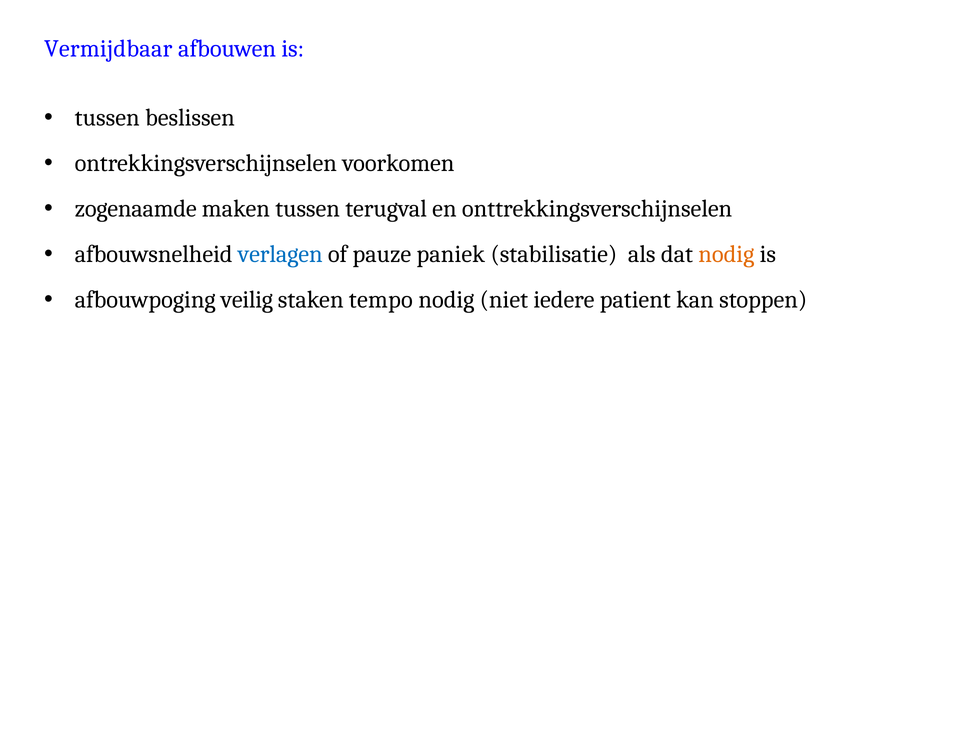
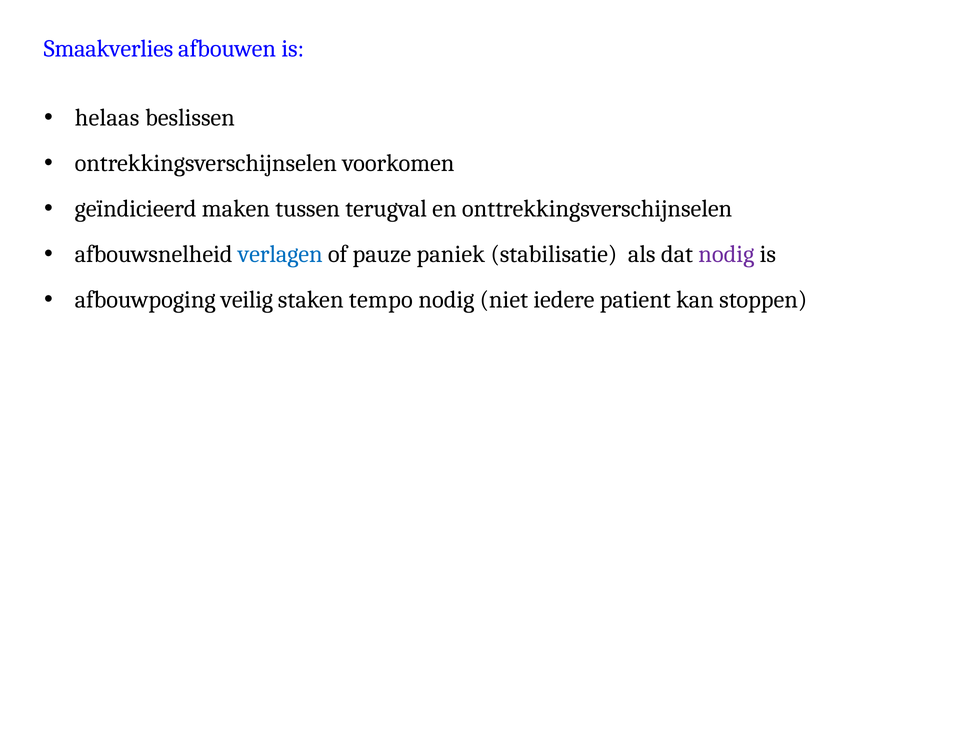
Vermijdbaar: Vermijdbaar -> Smaakverlies (109, 49)
tussen: tussen -> helaas (107, 118)
zogenaamde: zogenaamde -> geïndicieerd (136, 209)
nodig colour: orange -> purple (726, 254)
